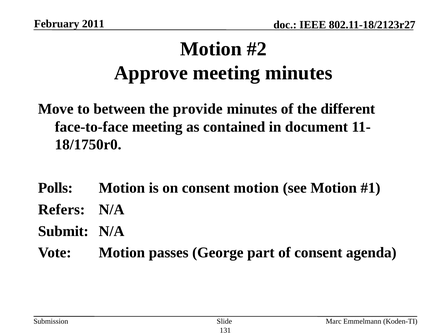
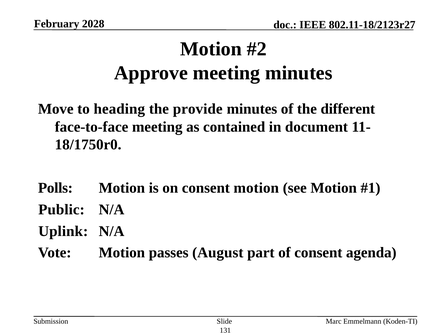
2011: 2011 -> 2028 (93, 24)
between: between -> heading (119, 109)
Refers: Refers -> Public (62, 210)
Submit: Submit -> Uplink (63, 231)
George: George -> August (218, 253)
